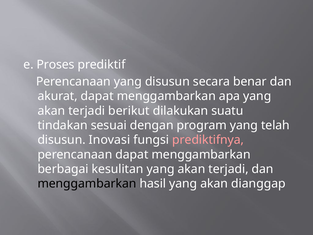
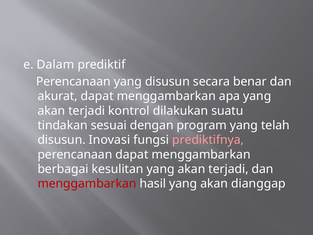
Proses: Proses -> Dalam (55, 64)
berikut: berikut -> kontrol (129, 111)
menggambarkan colour: black -> red (87, 184)
